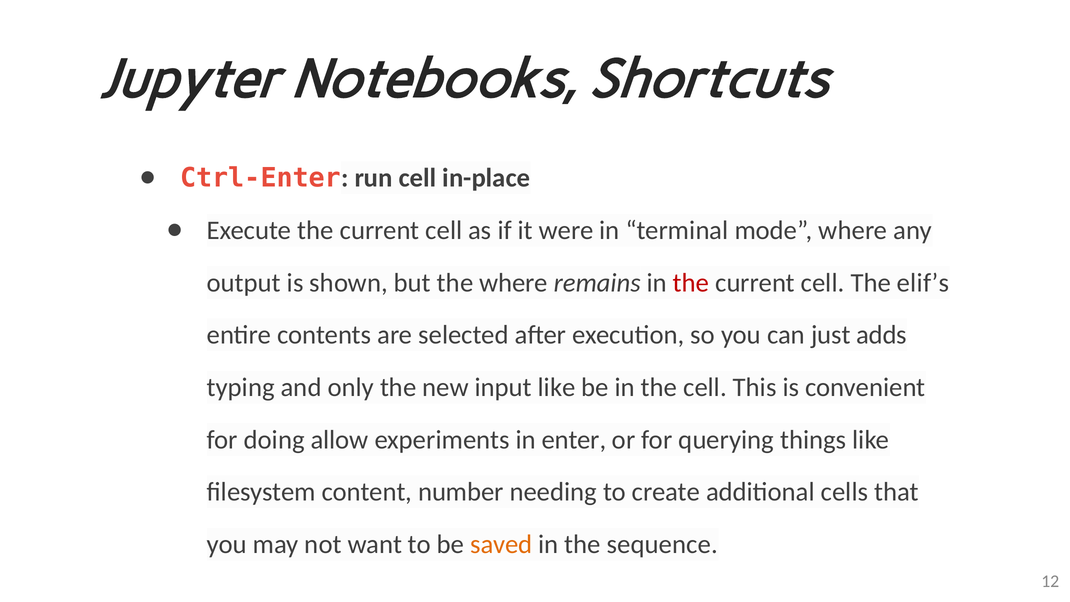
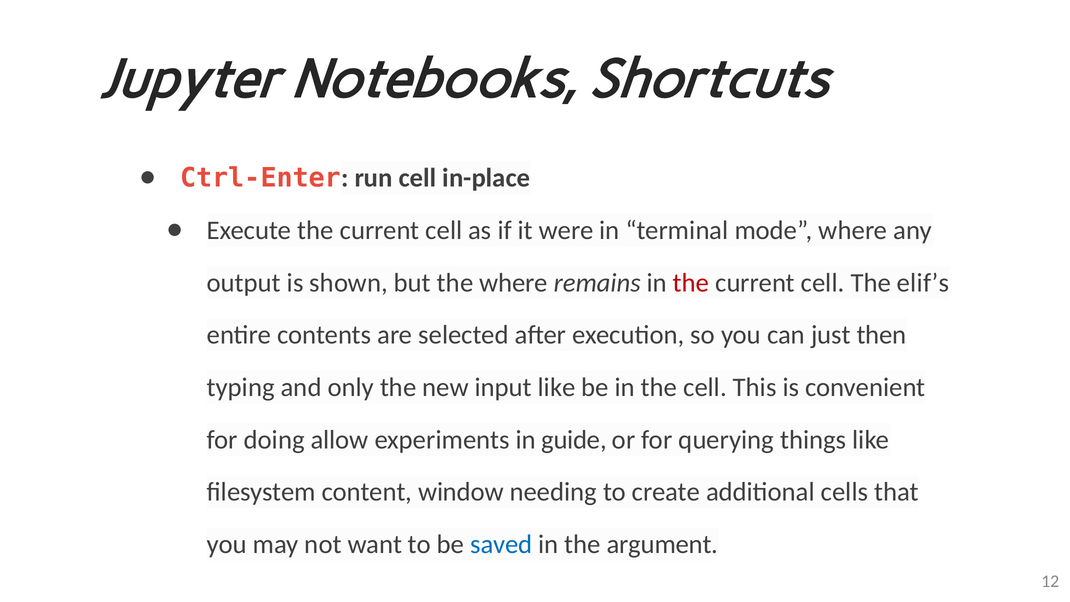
adds: adds -> then (882, 335)
enter: enter -> guide (574, 440)
number: number -> window (461, 492)
saved colour: orange -> blue (501, 544)
sequence: sequence -> argument (662, 544)
